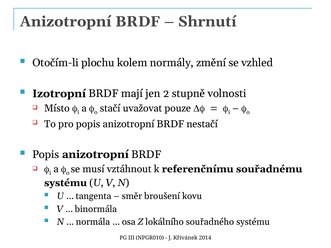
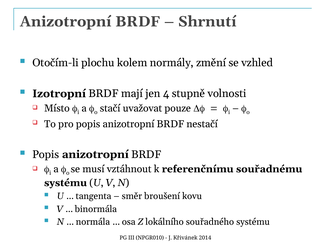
2: 2 -> 4 (166, 94)
